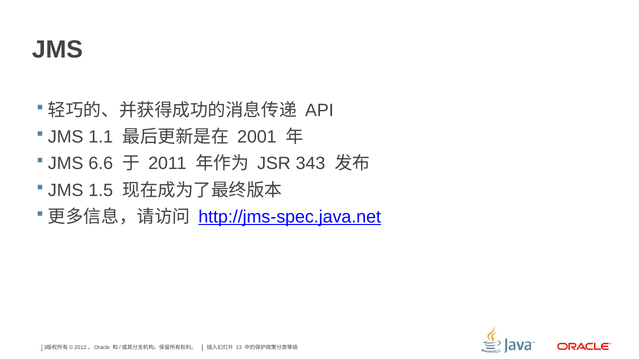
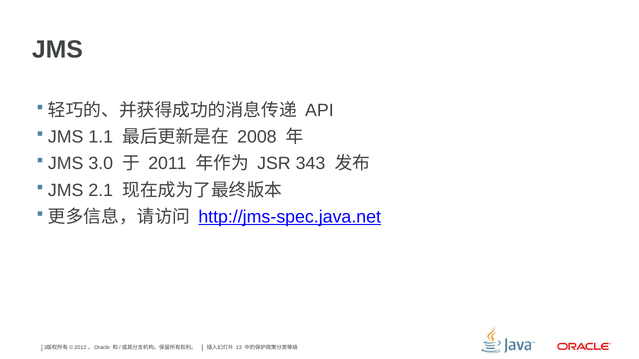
2001: 2001 -> 2008 (257, 137)
6.6: 6.6 -> 3.0 (101, 164)
1.5: 1.5 -> 2.1 (101, 190)
